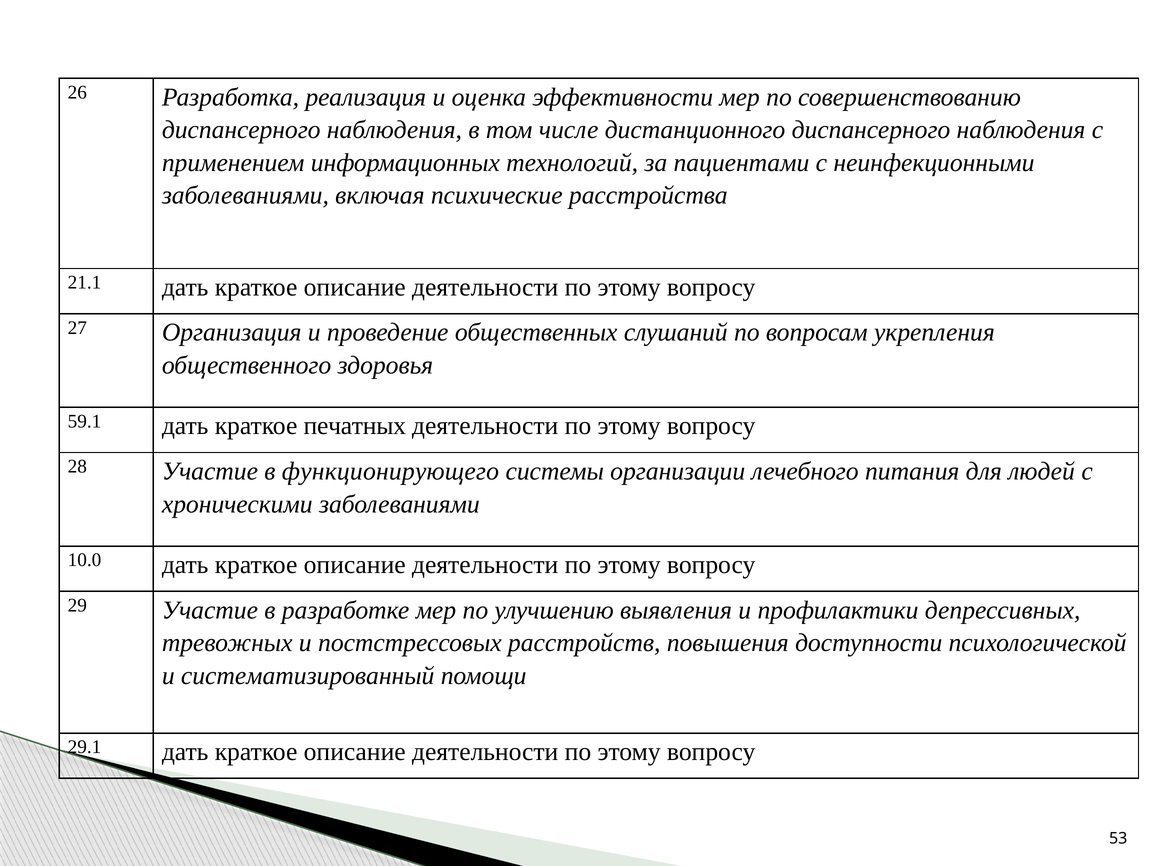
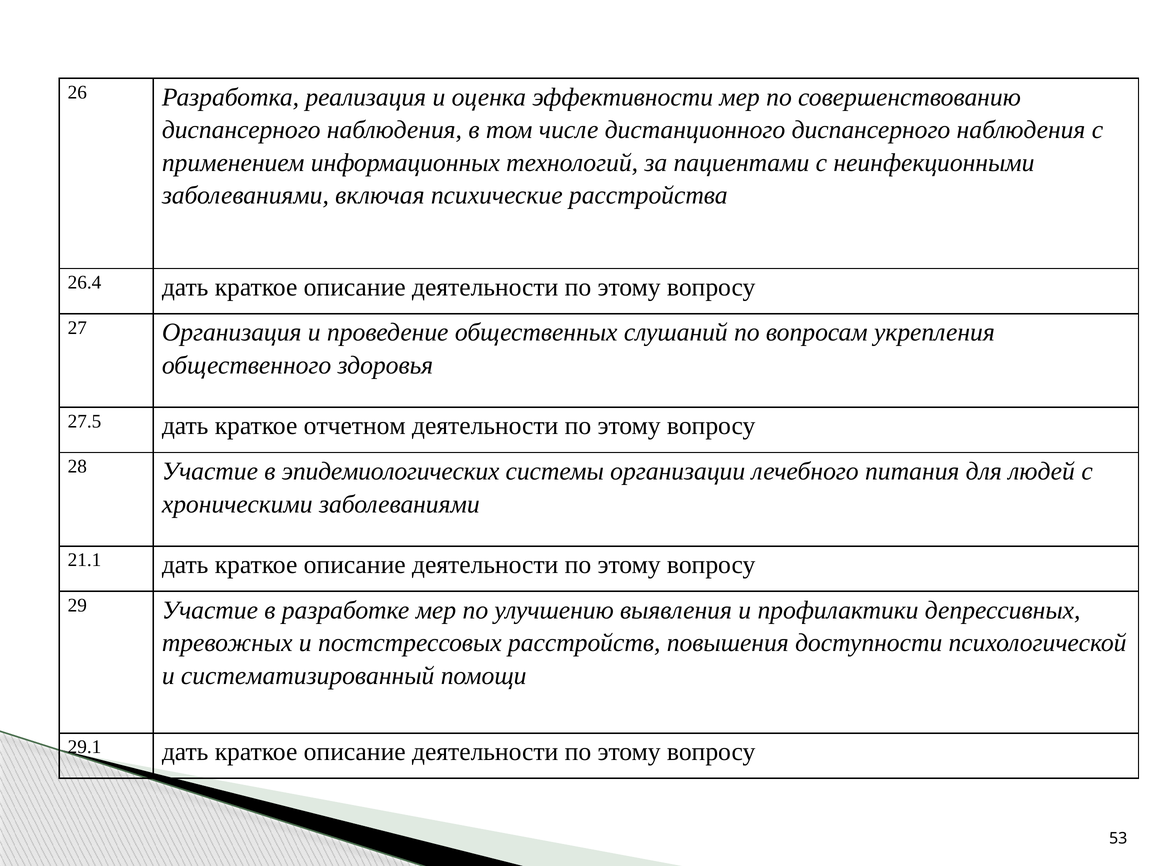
21.1: 21.1 -> 26.4 (85, 283)
59.1: 59.1 -> 27.5 (85, 421)
печатных: печатных -> отчетном (355, 426)
функционирующего: функционирующего -> эпидемиологических (391, 471)
10.0: 10.0 -> 21.1 (85, 560)
